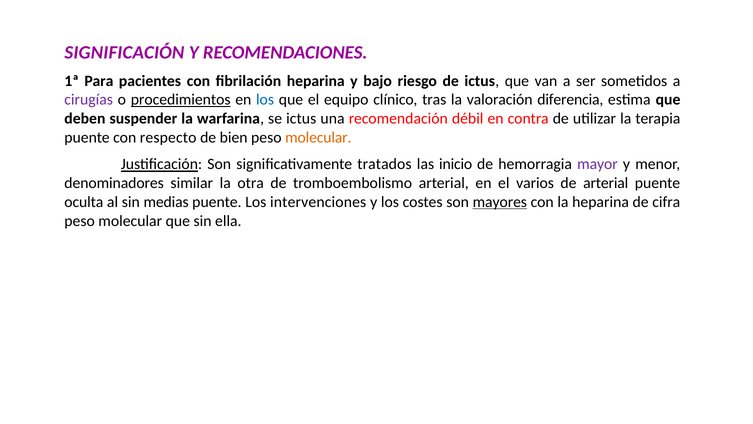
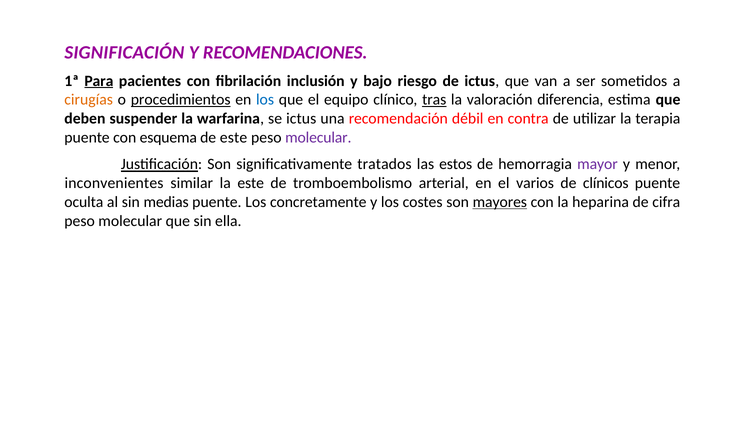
Para underline: none -> present (99, 81)
fibrilación heparina: heparina -> inclusión (316, 81)
cirugías colour: purple -> orange (89, 100)
tras underline: none -> present (434, 100)
respecto: respecto -> esquema (168, 137)
de bien: bien -> este (234, 137)
molecular colour: orange -> purple (318, 137)
inicio: inicio -> estos (456, 164)
denominadores: denominadores -> inconvenientes (114, 183)
la otra: otra -> este (251, 183)
de arterial: arterial -> clínicos (606, 183)
intervenciones: intervenciones -> concretamente (318, 202)
